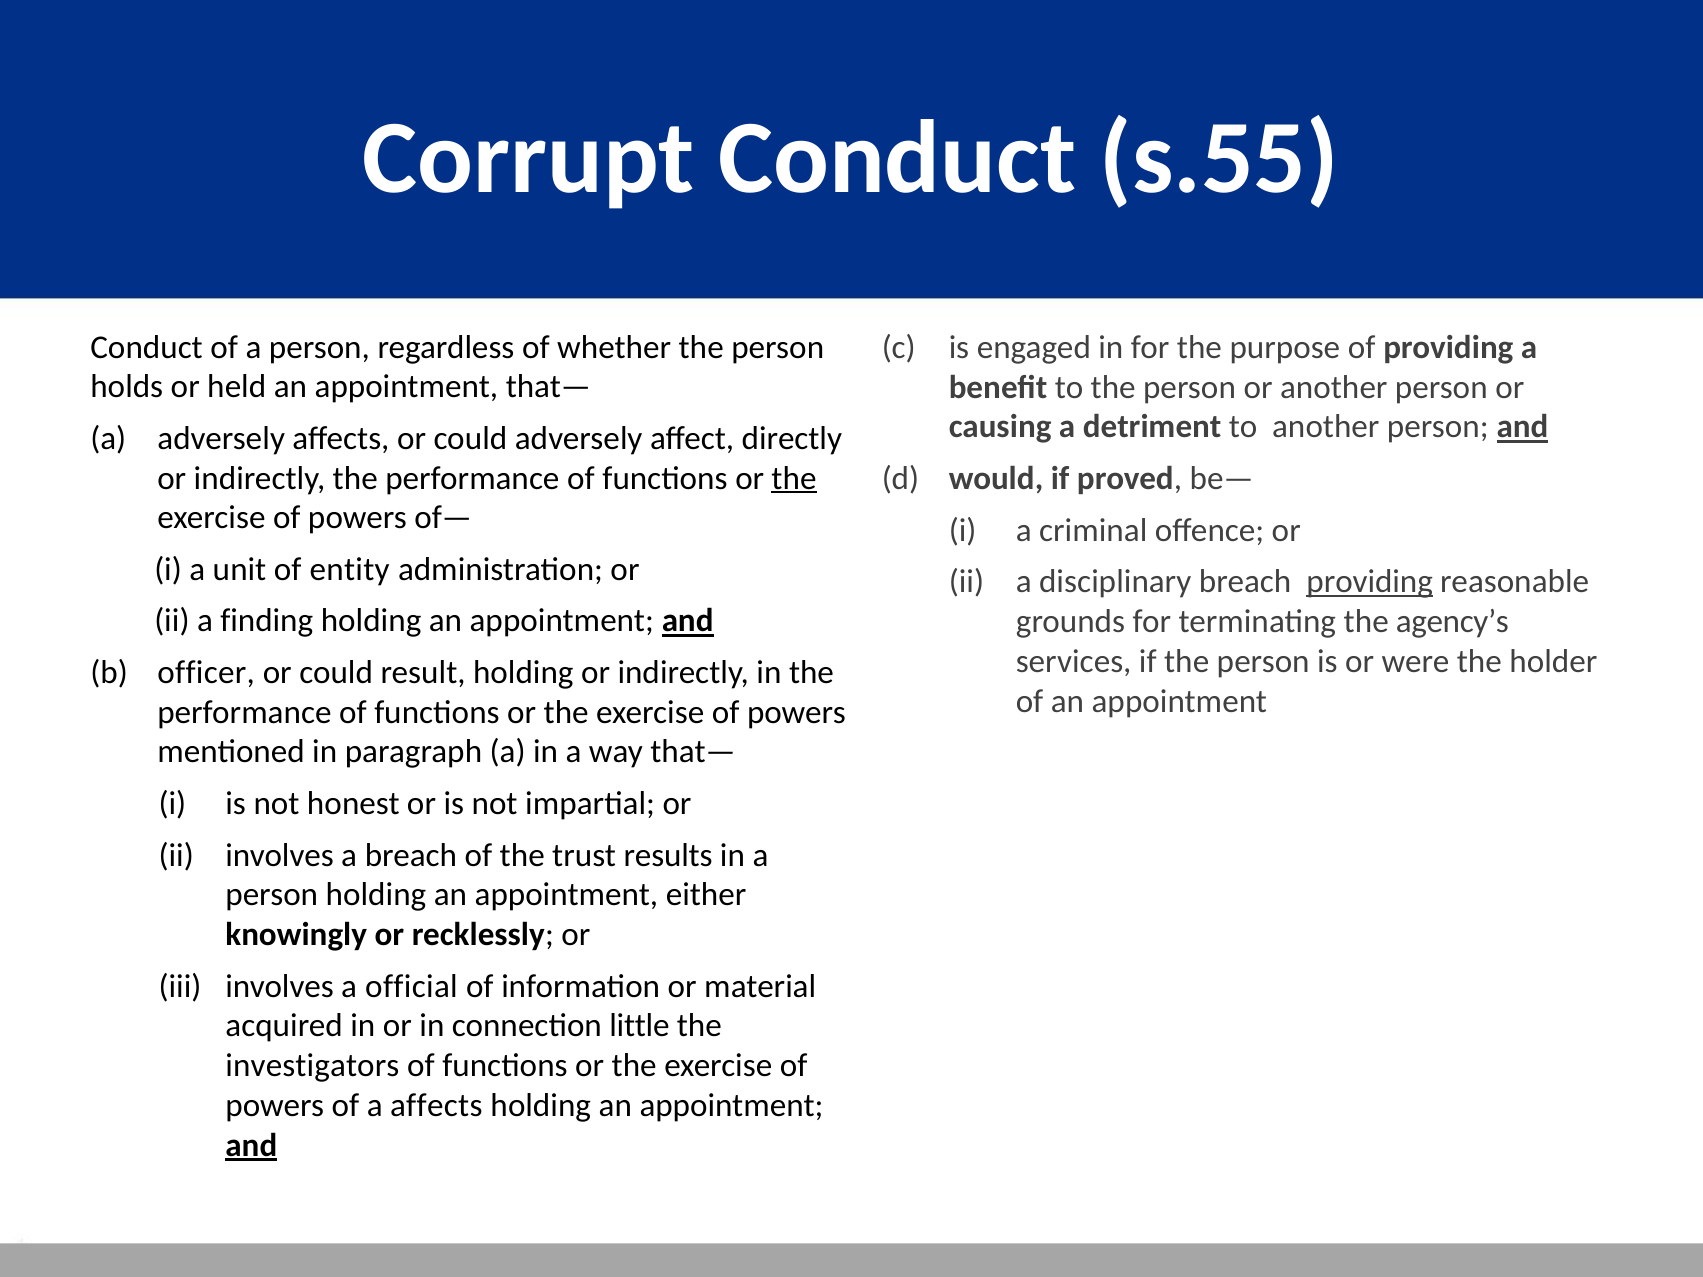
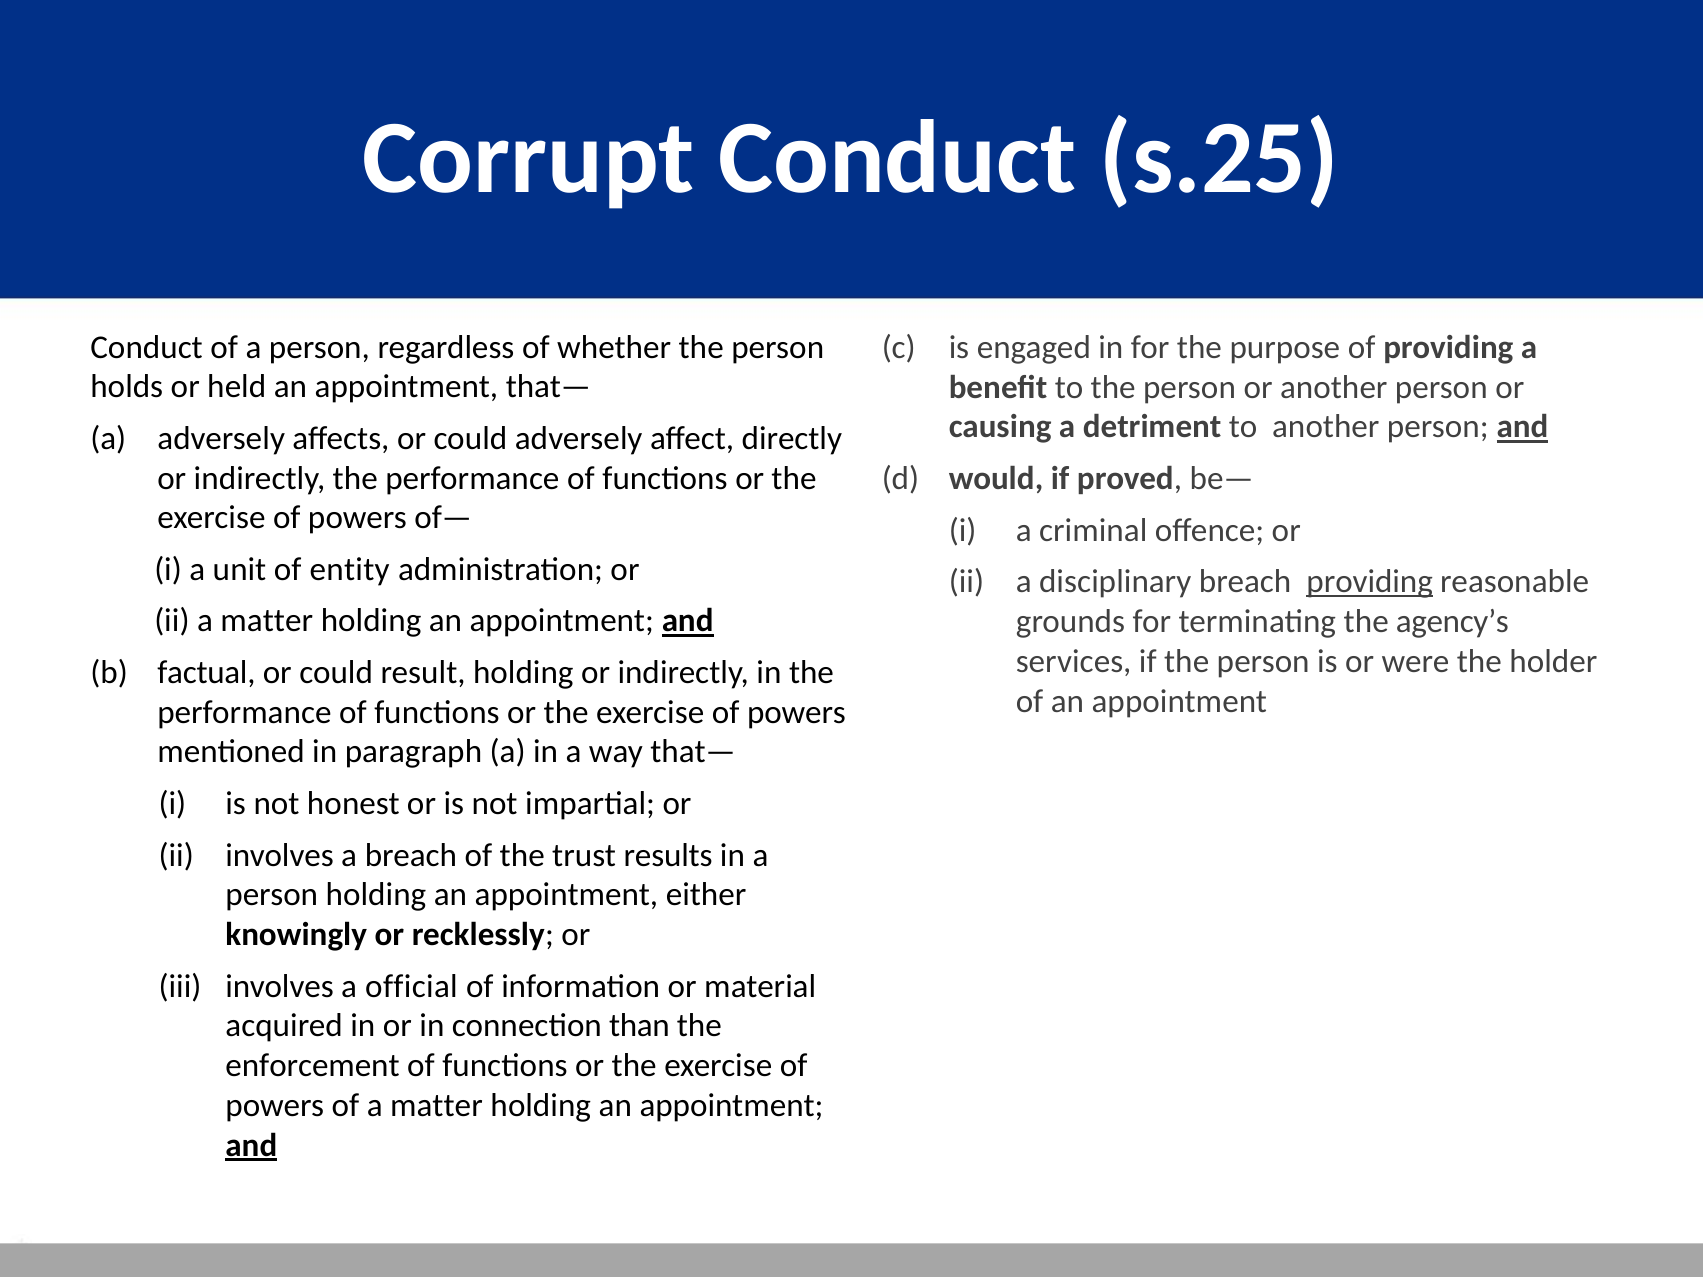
s.55: s.55 -> s.25 (1219, 158)
the underline: present -> none (794, 478)
ii a finding: finding -> matter (267, 621)
officer: officer -> factual (206, 673)
little: little -> than (640, 1026)
investigators: investigators -> enforcement (313, 1066)
of a affects: affects -> matter (436, 1106)
